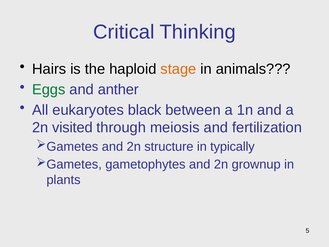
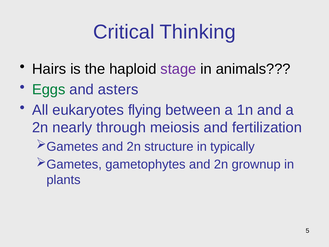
stage colour: orange -> purple (178, 69)
anther: anther -> asters (118, 89)
black: black -> flying (145, 110)
visited: visited -> nearly (72, 128)
